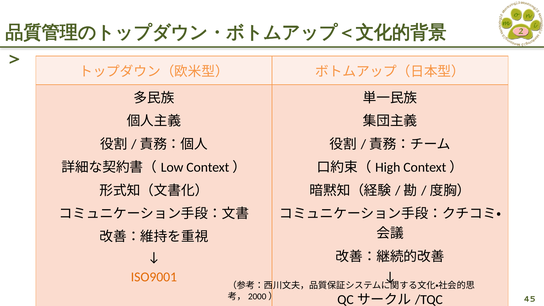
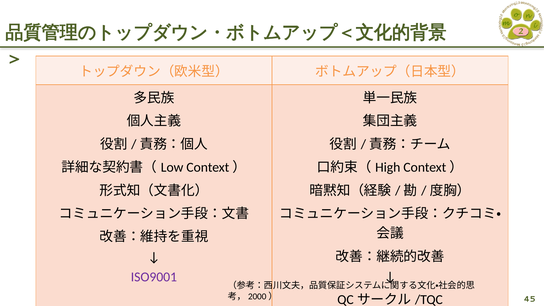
ISO9001 colour: orange -> purple (154, 277)
